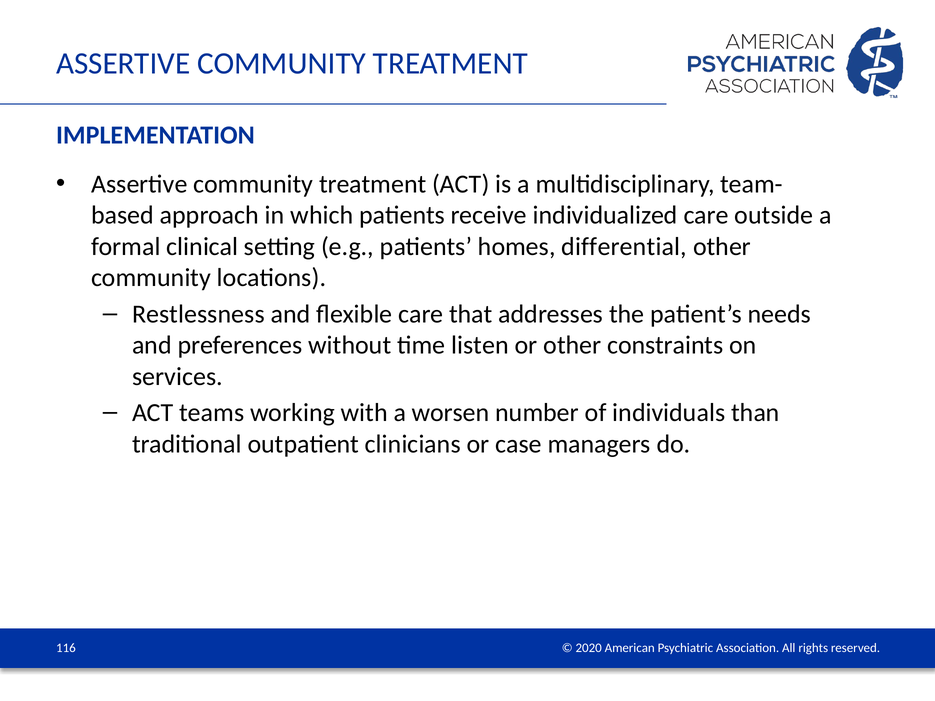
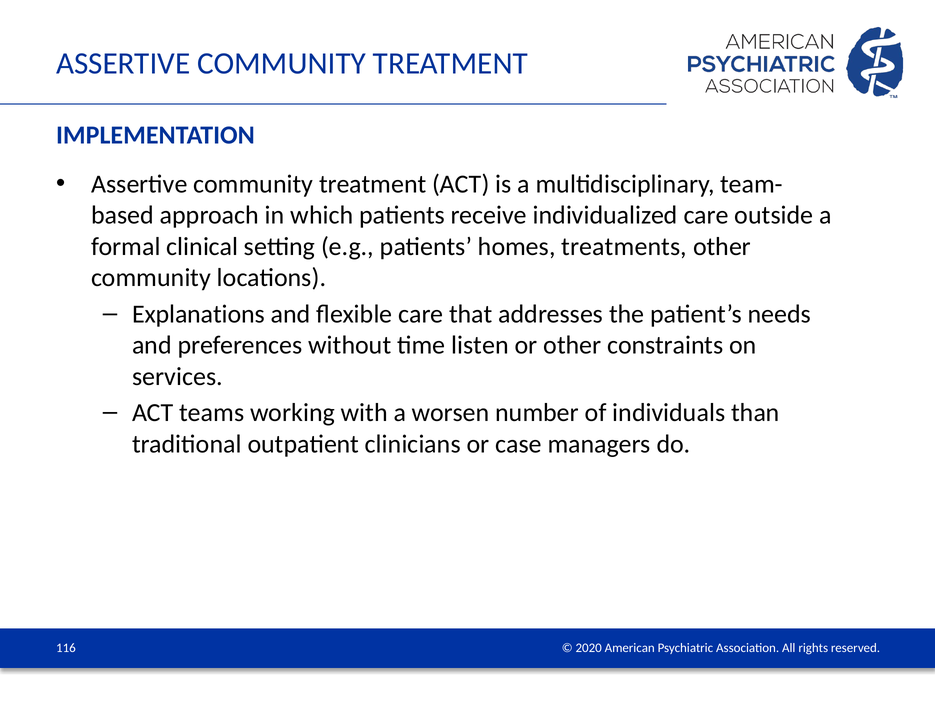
differential: differential -> treatments (624, 247)
Restlessness: Restlessness -> Explanations (198, 314)
